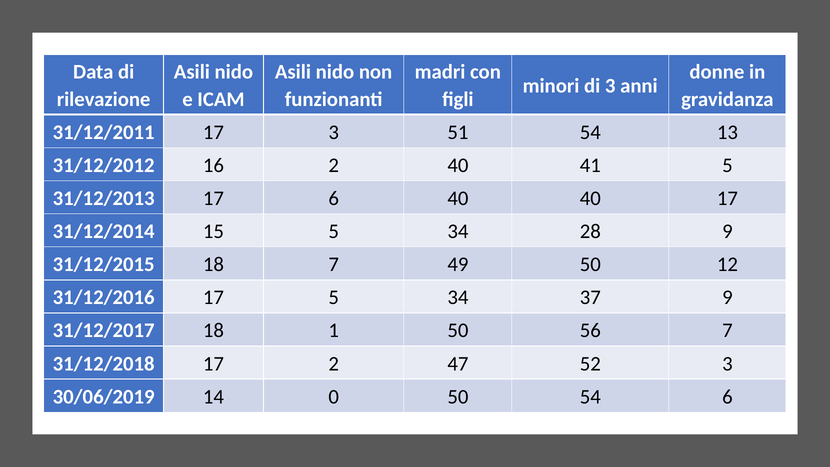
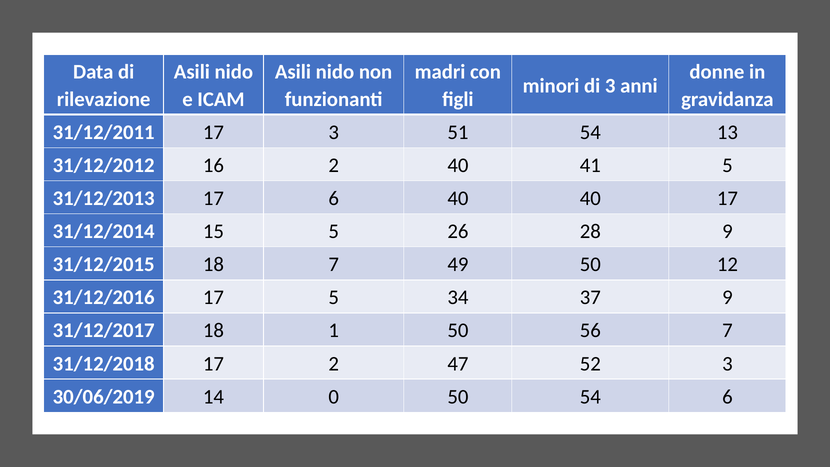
15 5 34: 34 -> 26 (458, 231)
